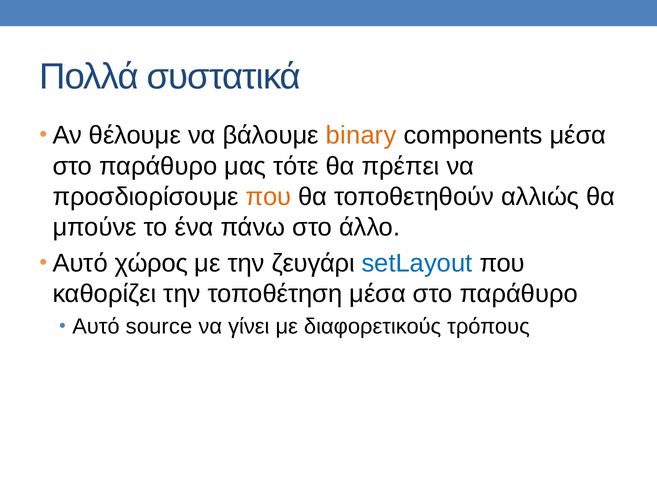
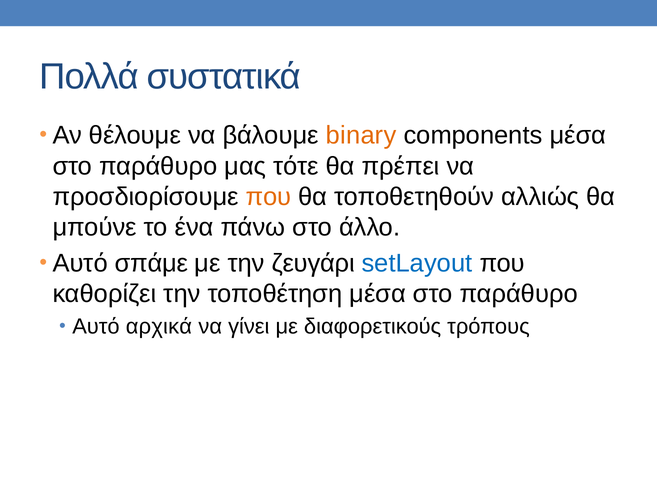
χώρος: χώρος -> σπάμε (151, 263)
source: source -> αρχικά (159, 326)
